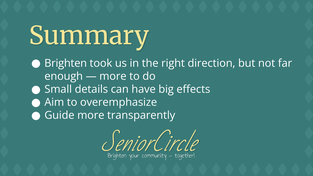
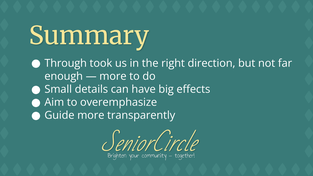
Brighten: Brighten -> Through (66, 63)
